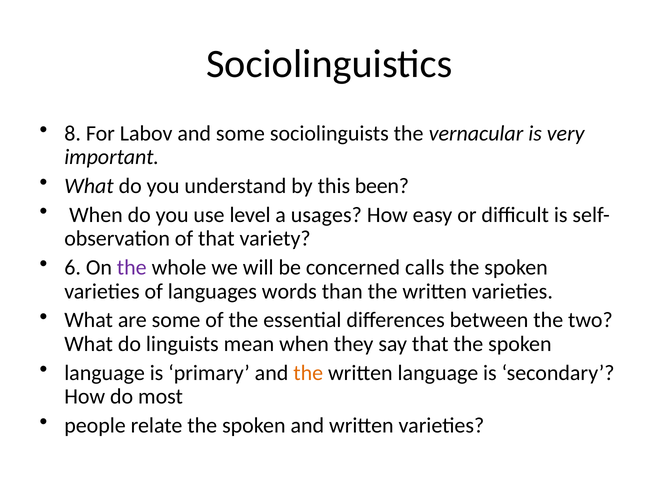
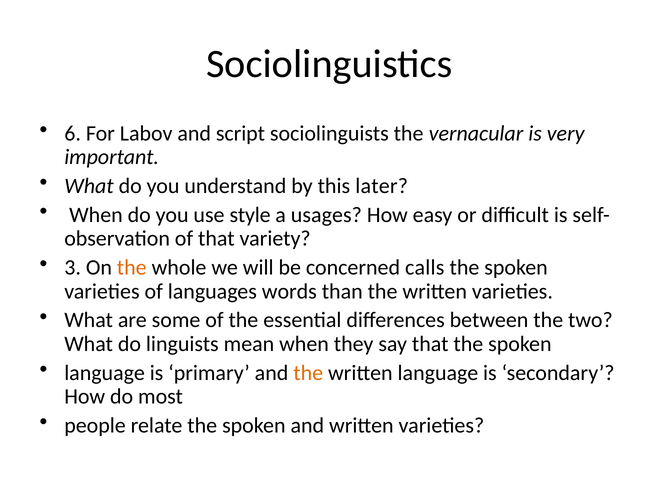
8: 8 -> 6 (73, 133)
and some: some -> script (240, 133)
been: been -> later (382, 186)
level: level -> style (250, 215)
6: 6 -> 3 (73, 268)
the colour: purple -> orange (132, 268)
